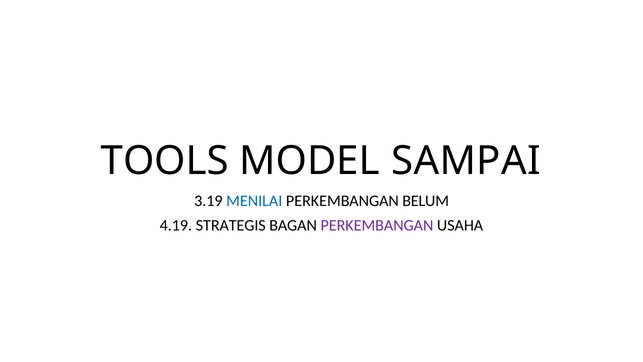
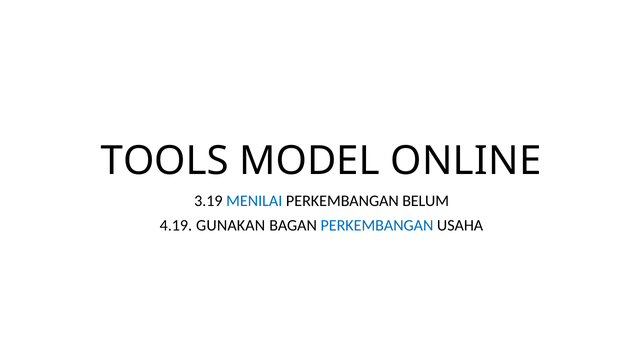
SAMPAI: SAMPAI -> ONLINE (466, 161)
STRATEGIS: STRATEGIS -> GUNAKAN (231, 225)
PERKEMBANGAN colour: purple -> blue (377, 225)
